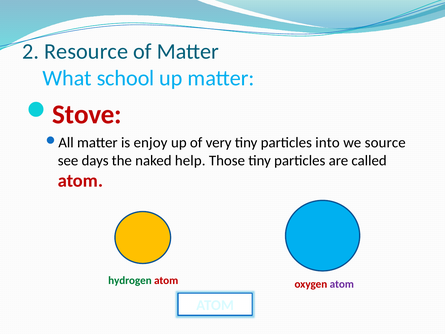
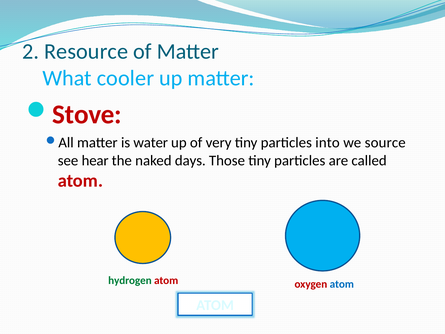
school: school -> cooler (125, 78)
enjoy: enjoy -> water (151, 143)
days: days -> hear (95, 160)
help: help -> days (190, 160)
atom colour: purple -> blue (342, 284)
